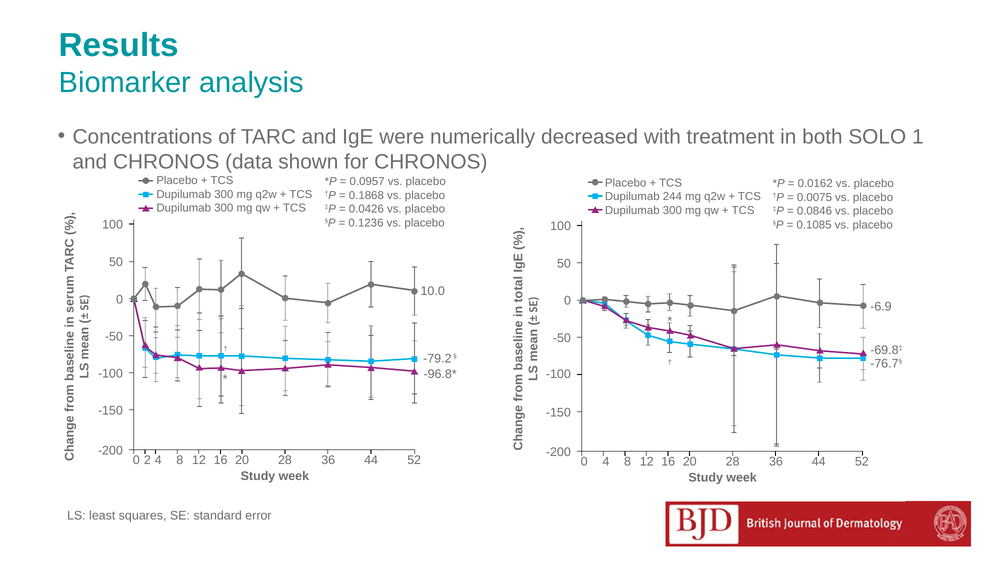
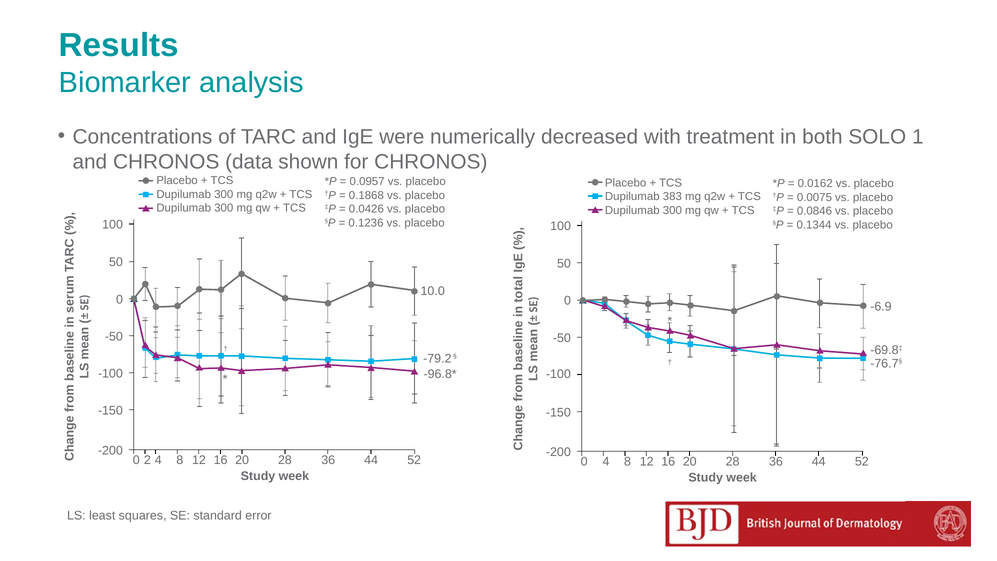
244: 244 -> 383 (672, 197)
0.1085: 0.1085 -> 0.1344 (814, 225)
